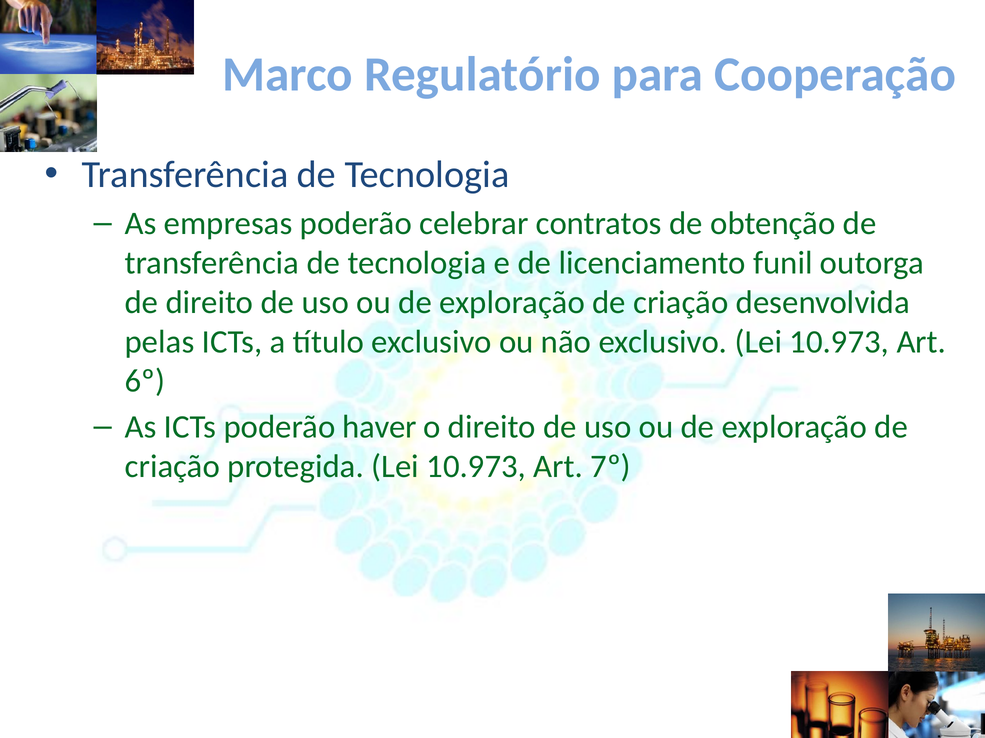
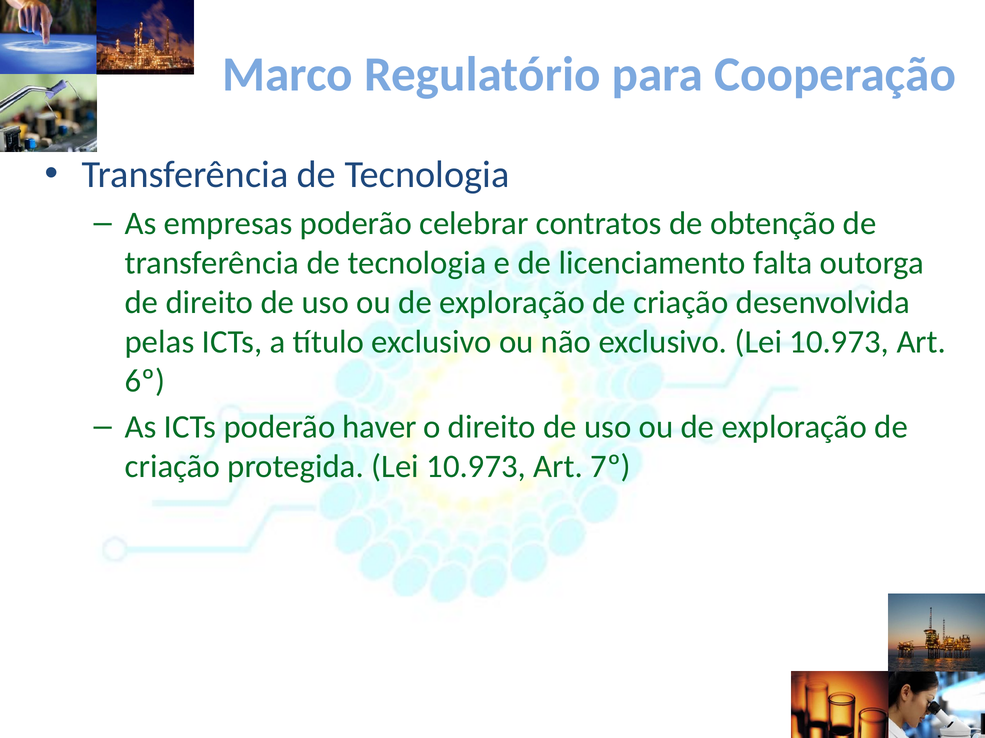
funil: funil -> falta (783, 263)
